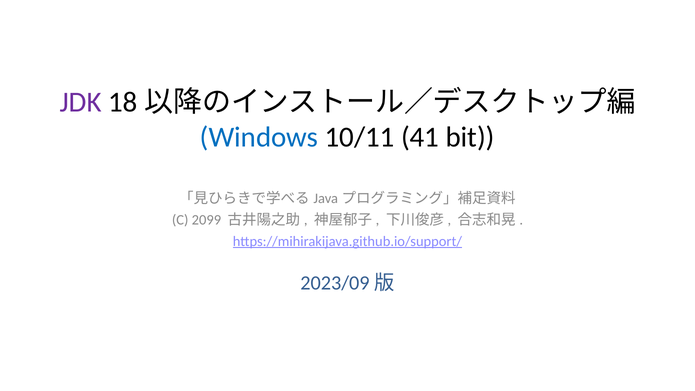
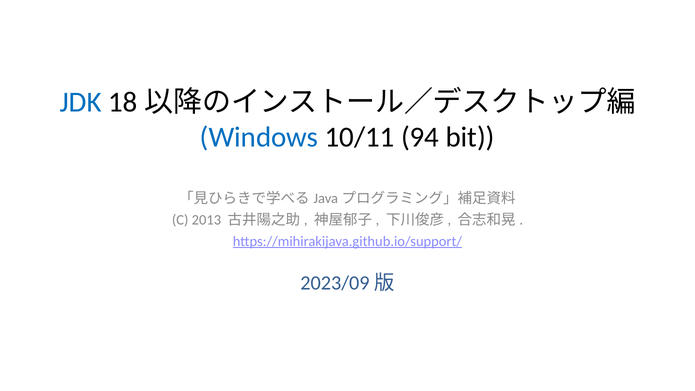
JDK colour: purple -> blue (81, 102)
41: 41 -> 94 (420, 137)
2099: 2099 -> 2013 (206, 220)
